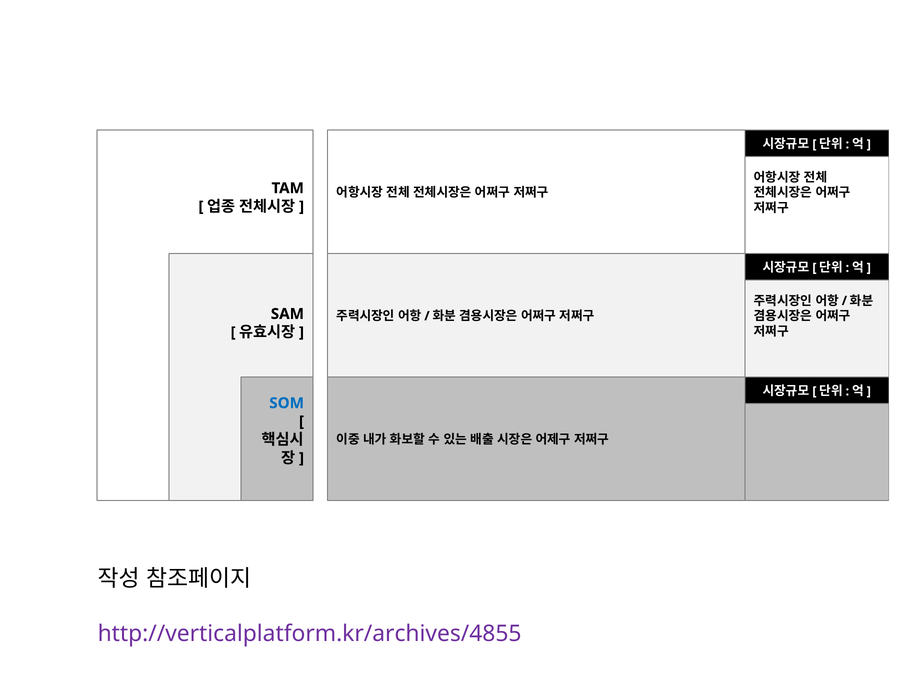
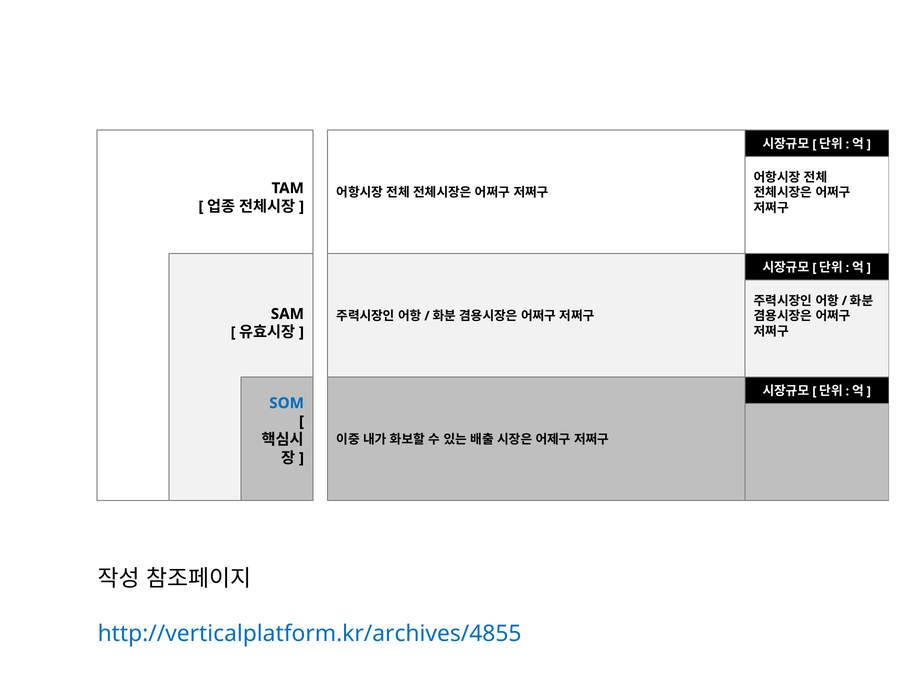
http://verticalplatform.kr/archives/4855 colour: purple -> blue (310, 633)
